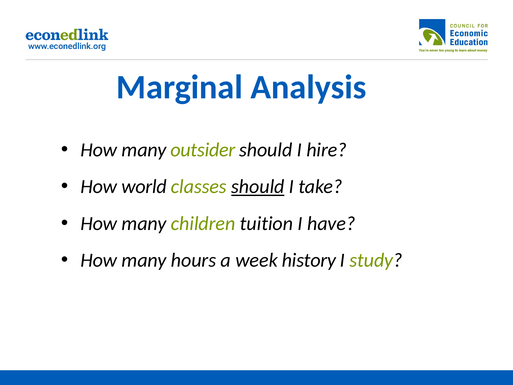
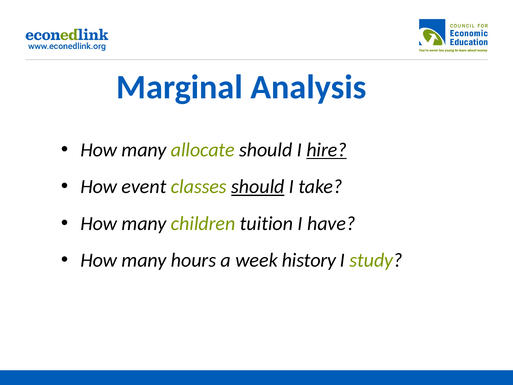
outsider: outsider -> allocate (203, 150)
hire underline: none -> present (327, 150)
world: world -> event (144, 187)
